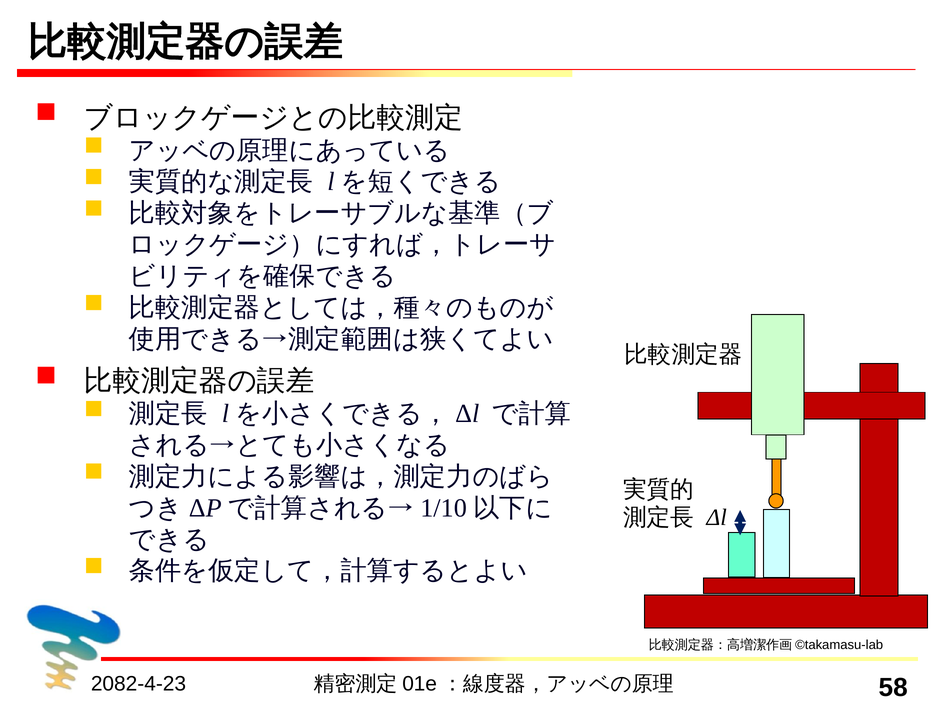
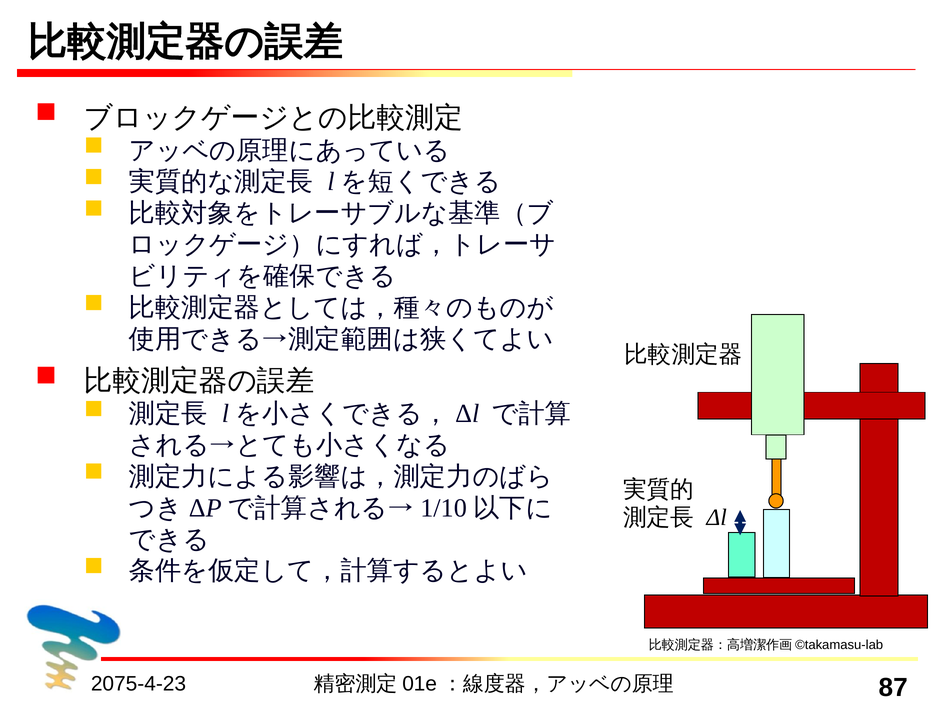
2082-4-23: 2082-4-23 -> 2075-4-23 (138, 684)
58: 58 -> 87 (893, 688)
